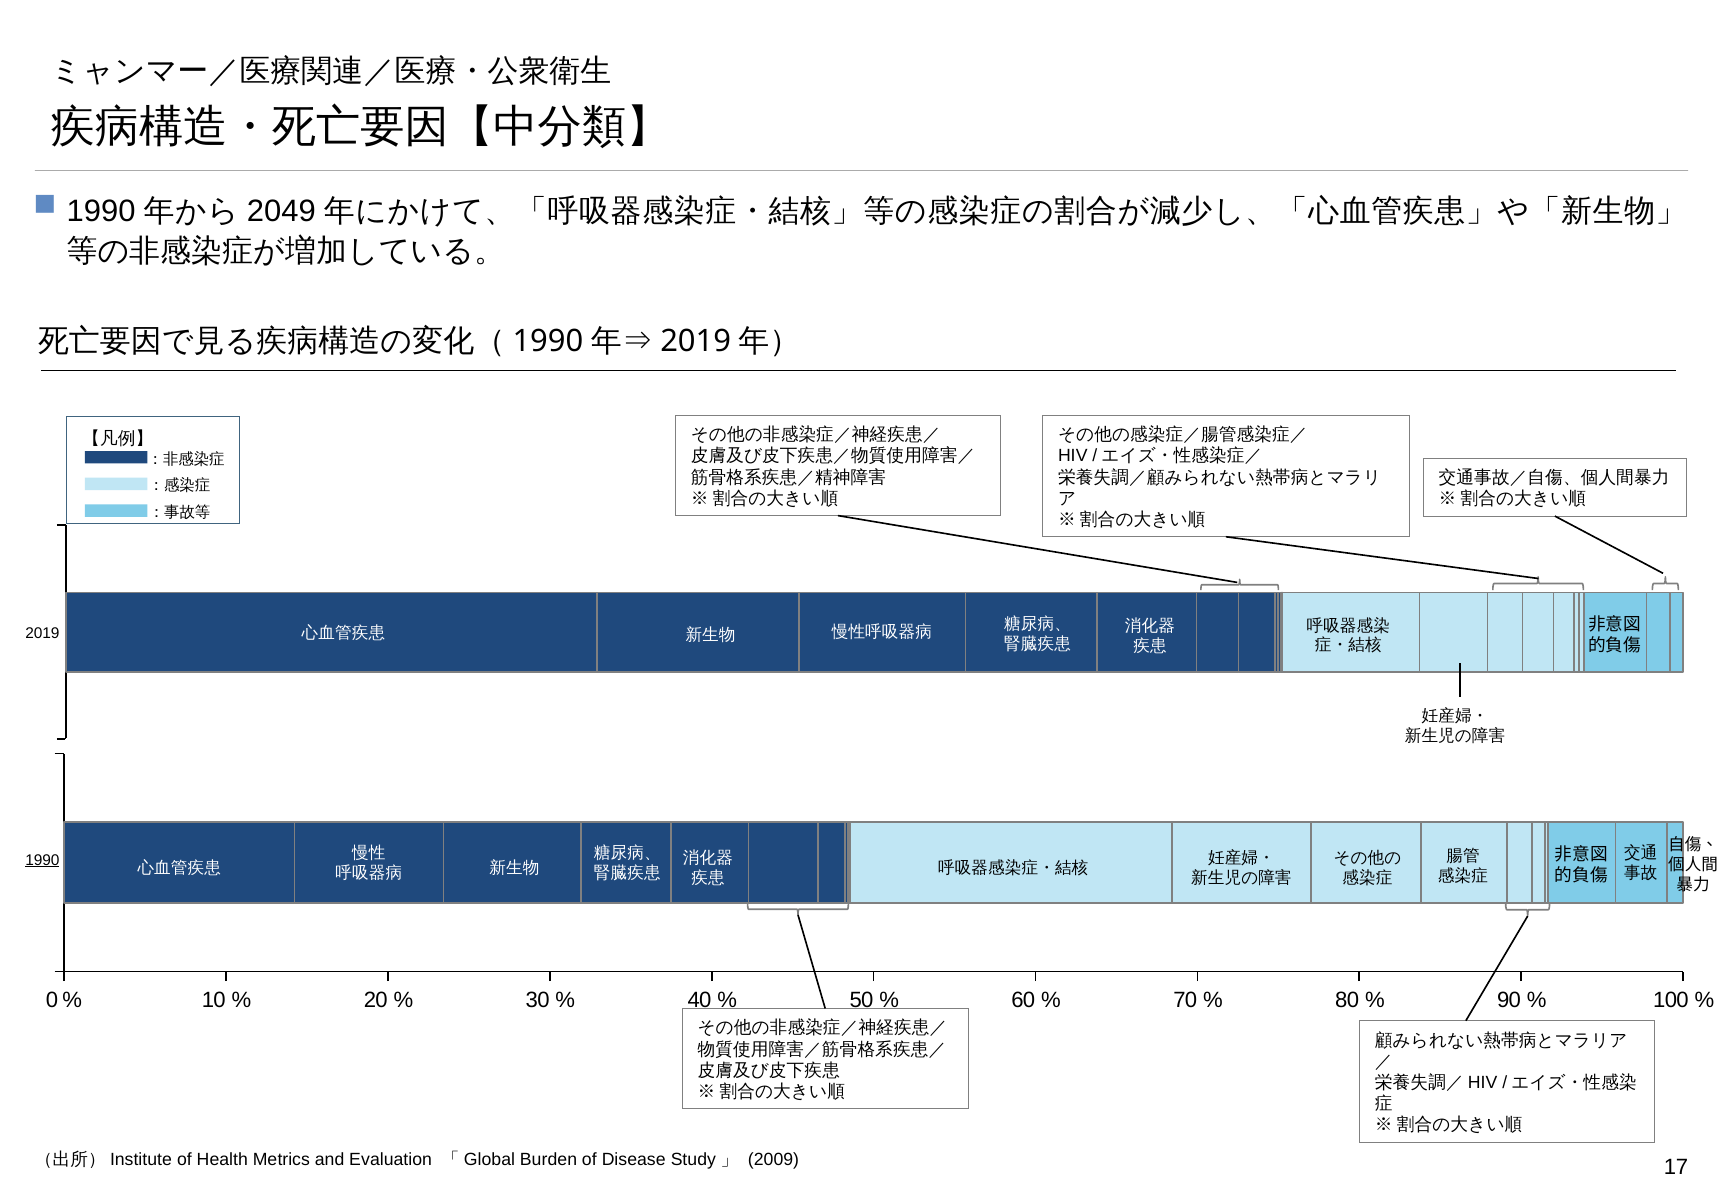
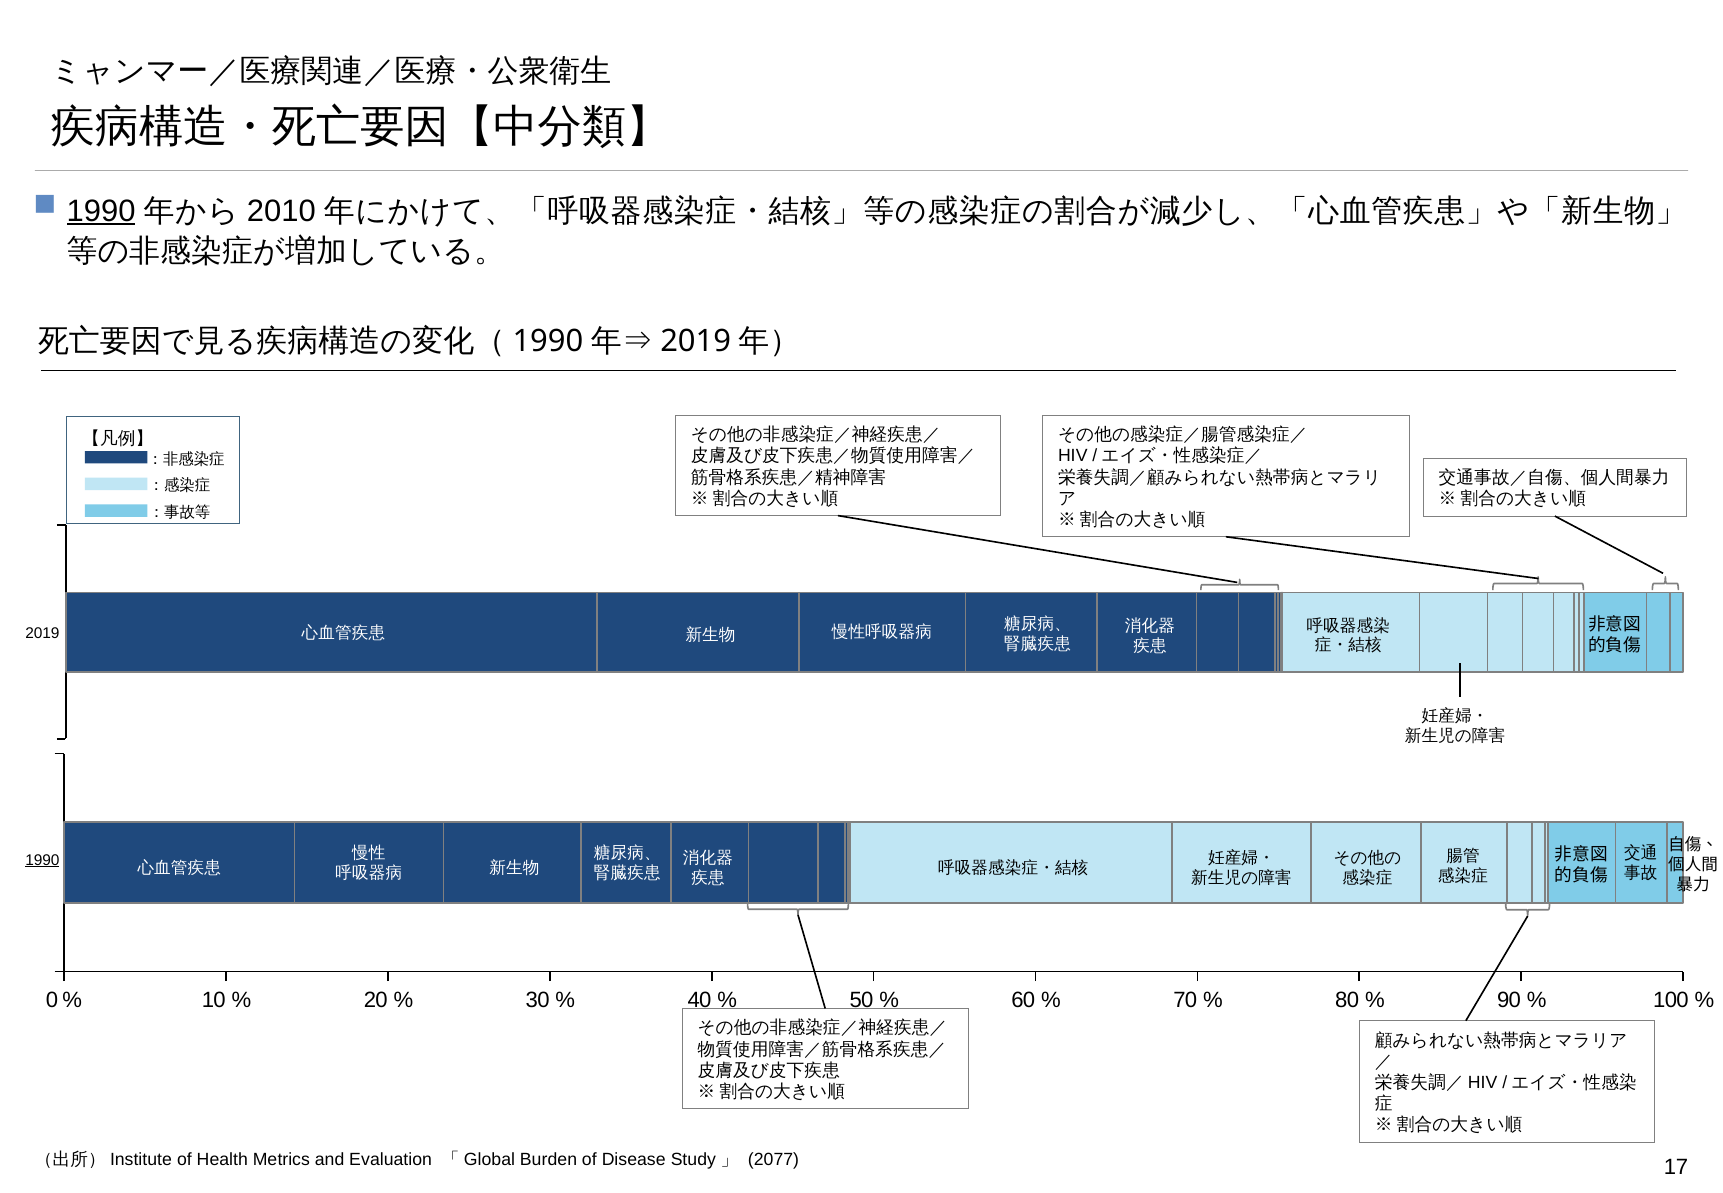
1990 underline: none -> present (101, 211)
2049: 2049 -> 2010 (281, 211)
2009: 2009 -> 2077 (774, 1159)
